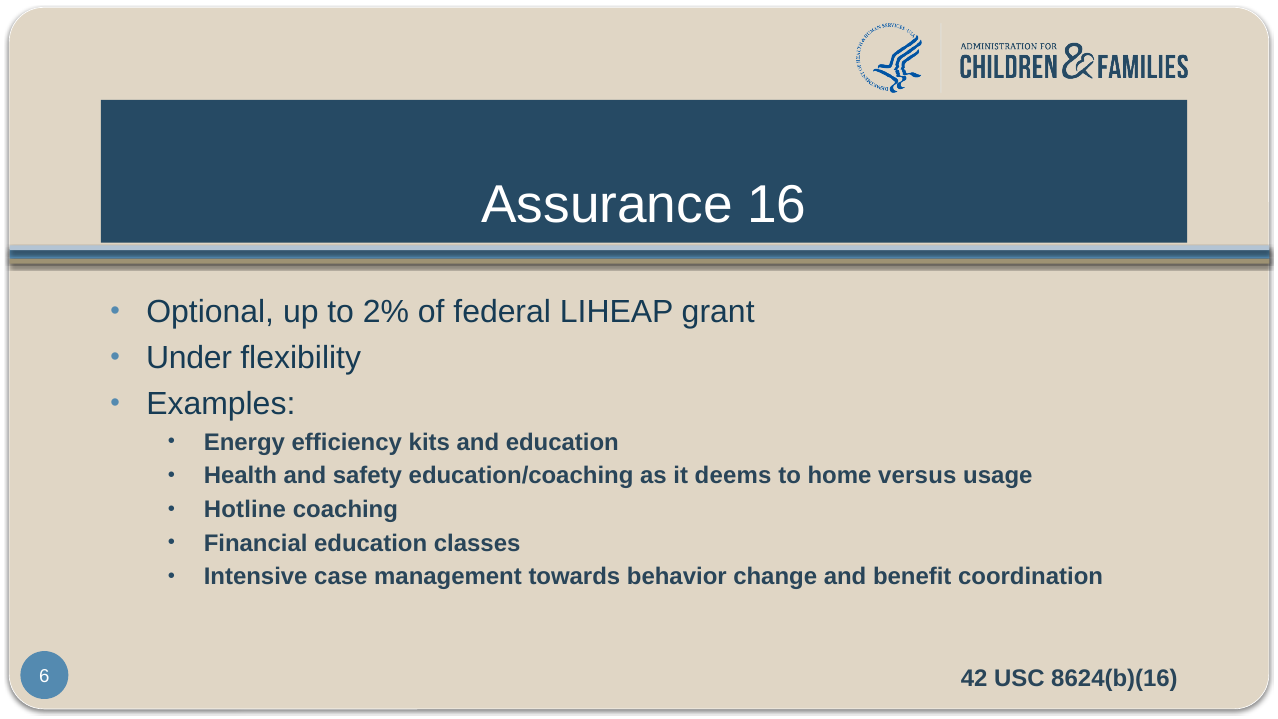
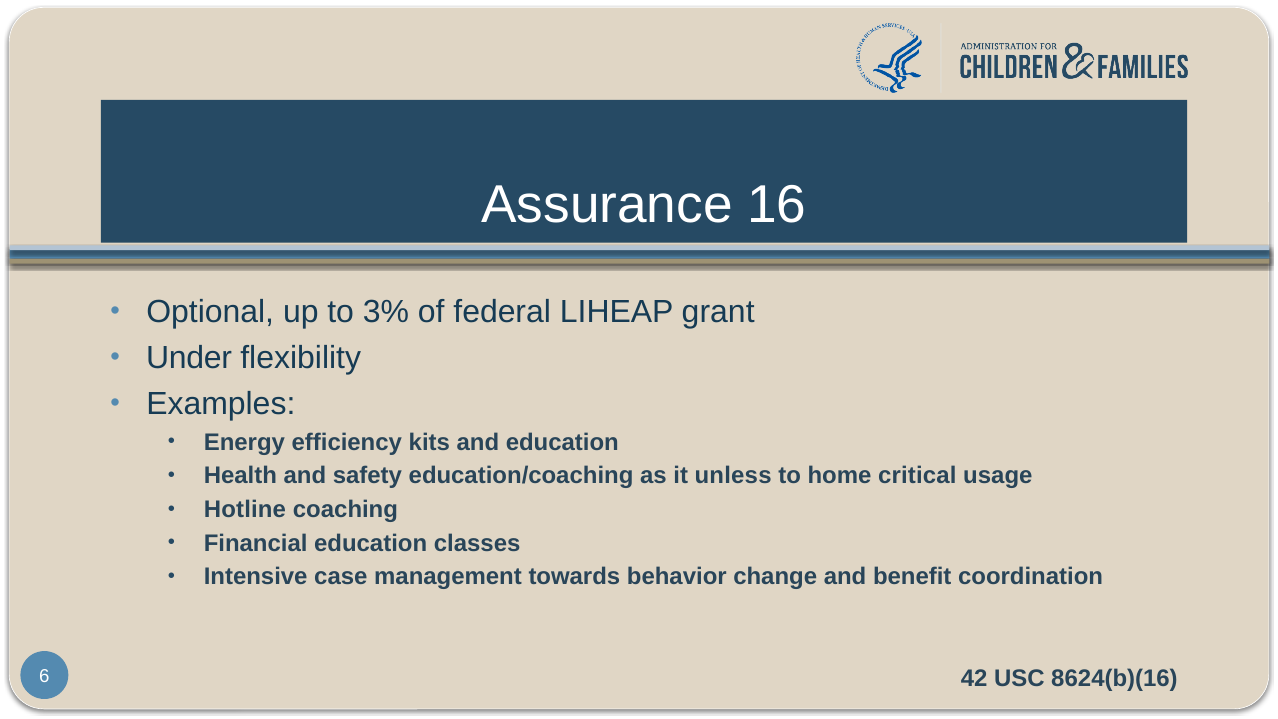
2%: 2% -> 3% (386, 312)
deems: deems -> unless (733, 476)
versus: versus -> critical (917, 476)
